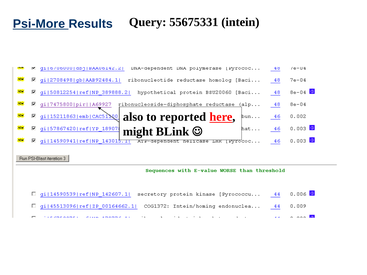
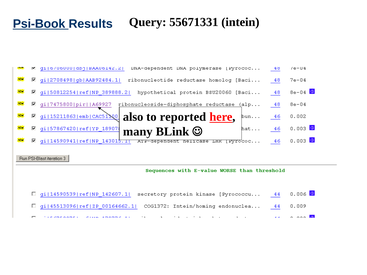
Psi-More: Psi-More -> Psi-Book (39, 24)
55675331: 55675331 -> 55671331 (194, 22)
might: might -> many (138, 132)
